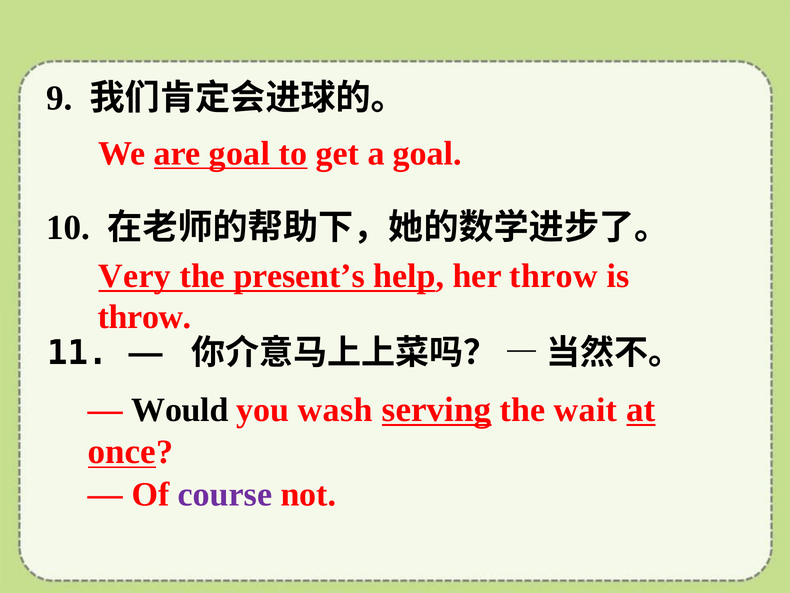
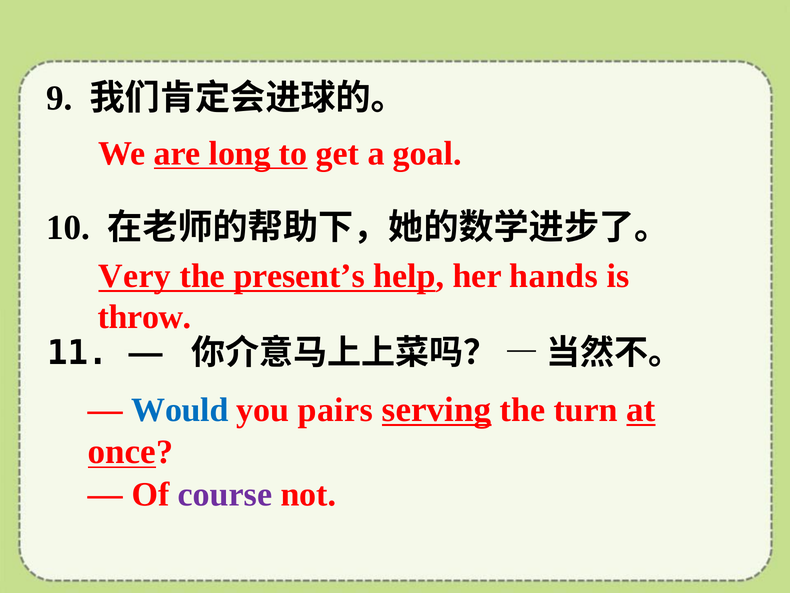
are goal: goal -> long (240, 153)
her throw: throw -> hands (554, 276)
Would colour: black -> blue (180, 410)
wash: wash -> pairs (335, 410)
wait: wait -> turn (586, 410)
